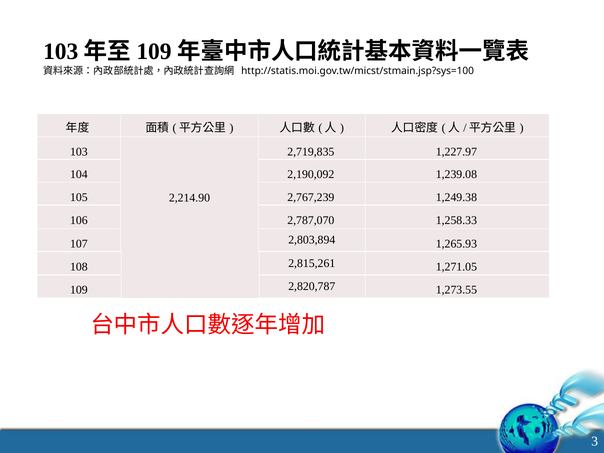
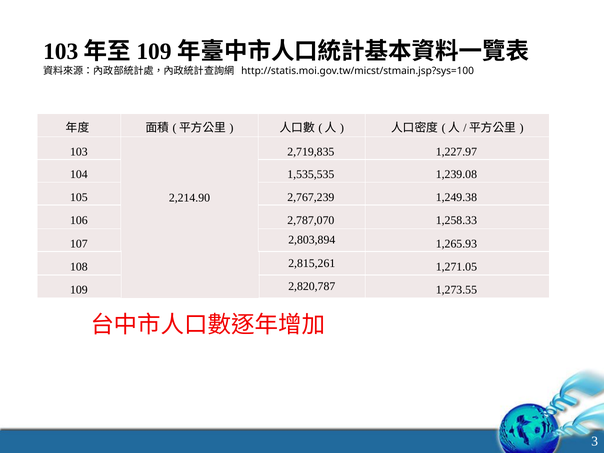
2,190,092: 2,190,092 -> 1,535,535 (311, 174)
